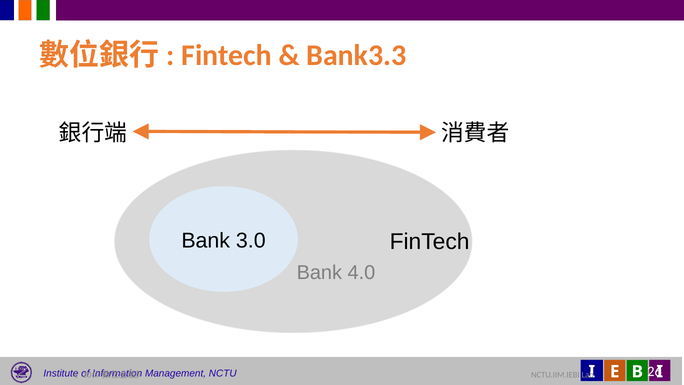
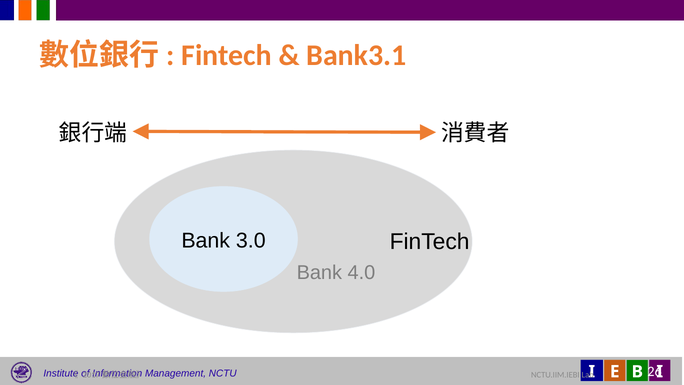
Bank3.3: Bank3.3 -> Bank3.1 (356, 55)
